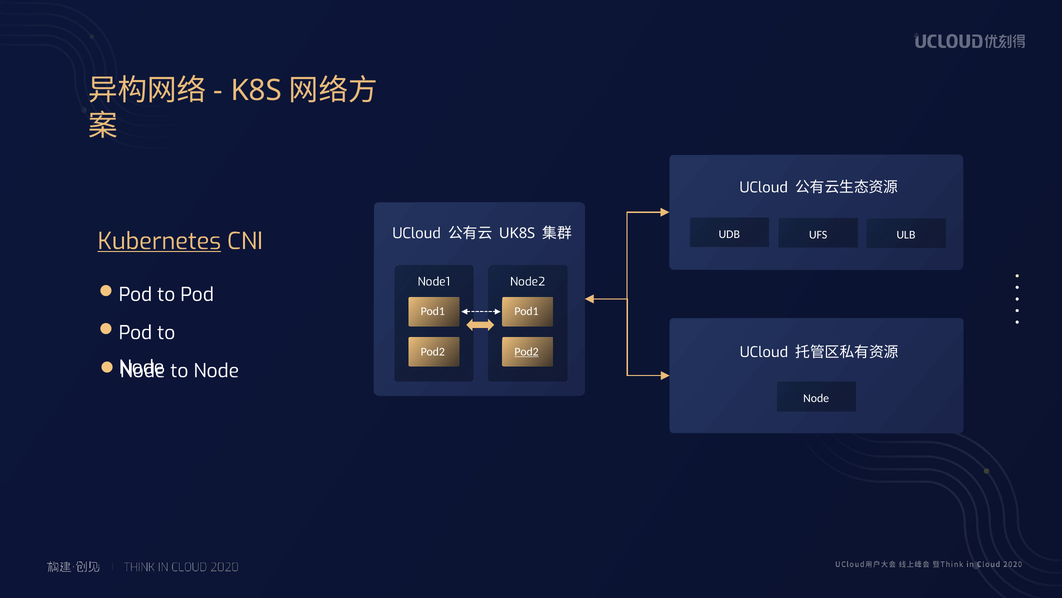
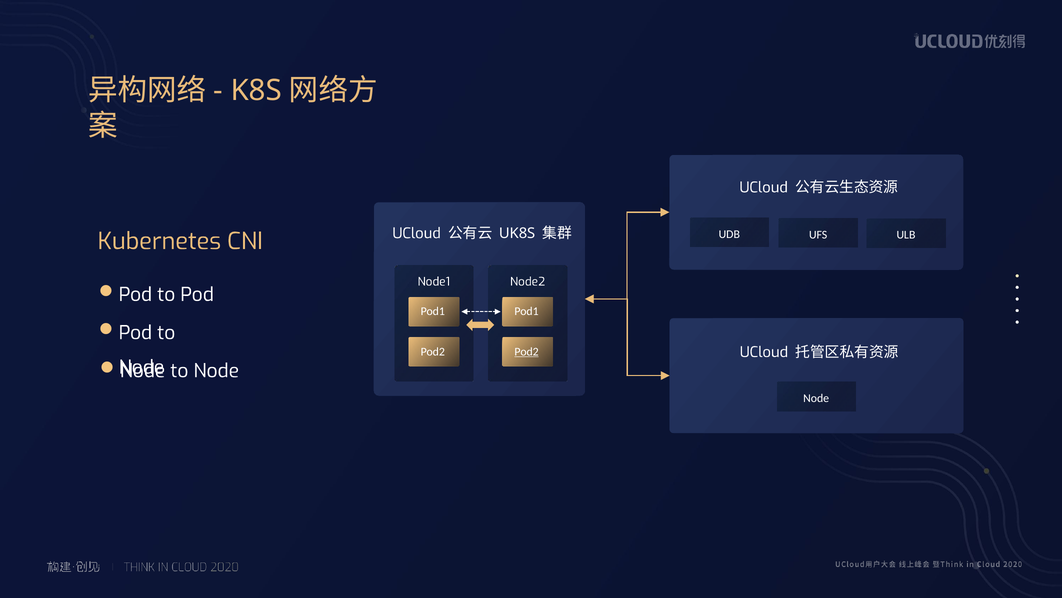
Kubernetes underline: present -> none (159, 241)
